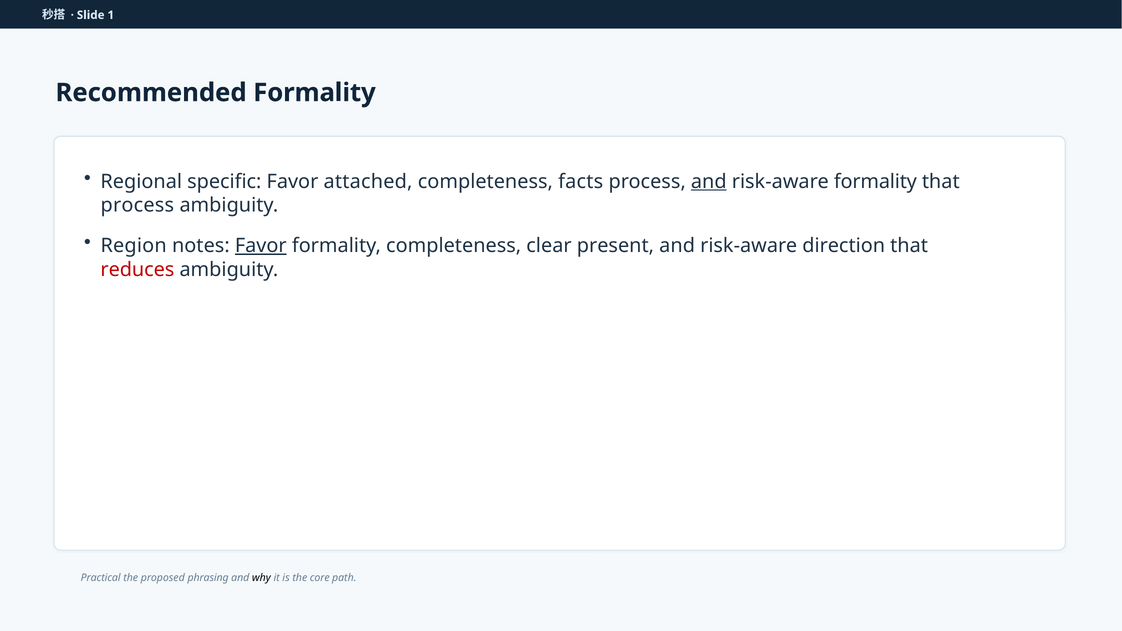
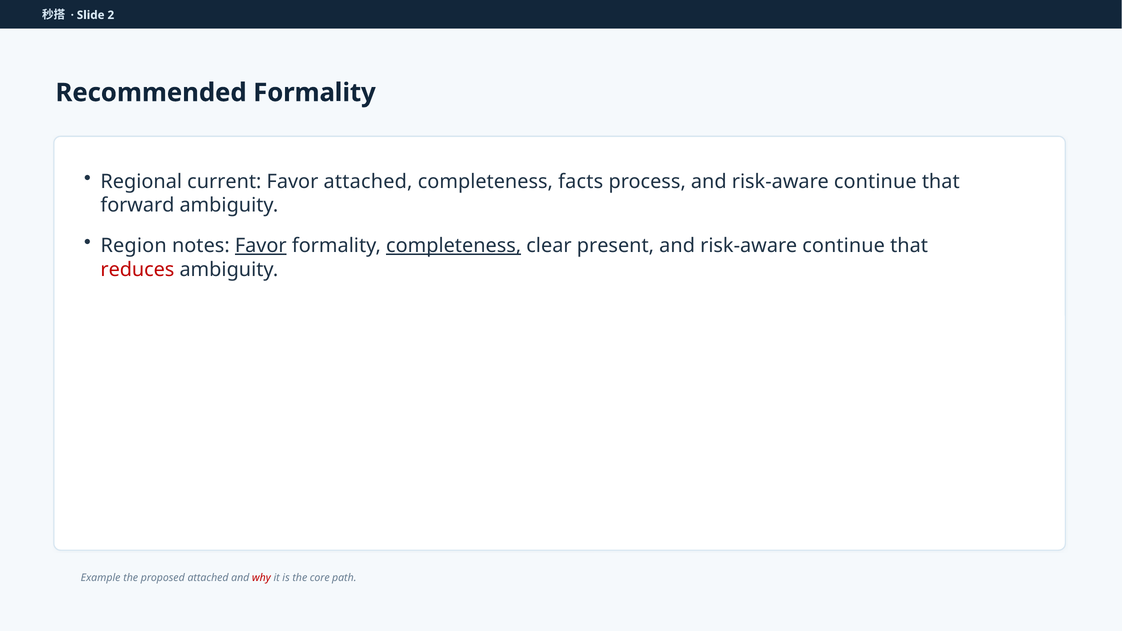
1: 1 -> 2 (111, 15)
specific: specific -> current (224, 182)
and underline: present -> none (709, 182)
formality: formality -> continue (875, 182)
process: process -> forward (137, 205)
completeness underline: none -> present (454, 246)
direction: direction -> continue (844, 246)
Practical: Practical -> Example (101, 578)
proposed phrasing: phrasing -> attached (208, 578)
why colour: black -> red (261, 578)
